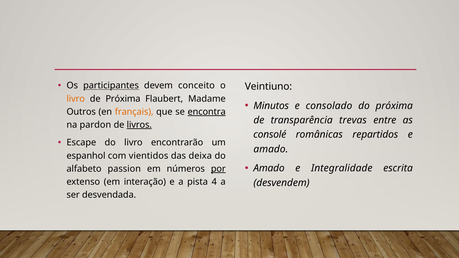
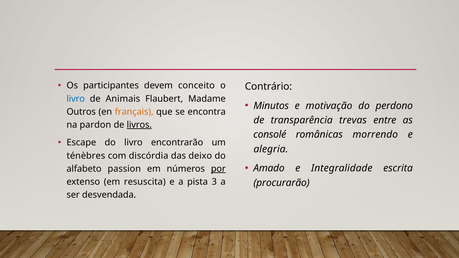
participantes underline: present -> none (111, 86)
Veintiuno: Veintiuno -> Contrário (268, 87)
livro colour: orange -> blue (76, 99)
de Próxima: Próxima -> Animais (123, 99)
consolado: consolado -> motivação (329, 106)
do próxima: próxima -> perdono (394, 106)
encontra underline: present -> none (207, 112)
repartidos: repartidos -> morrendo (375, 135)
amado: amado -> alegria (271, 149)
espanhol: espanhol -> ténèbres (86, 156)
vientidos: vientidos -> discórdia (149, 156)
deixa: deixa -> deixo (200, 156)
interação: interação -> resuscita (145, 182)
4: 4 -> 3 (214, 182)
desvendem: desvendem -> procurarão (282, 183)
